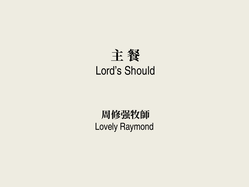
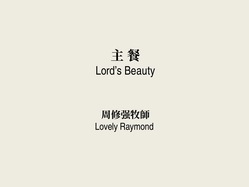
Should: Should -> Beauty (140, 71)
